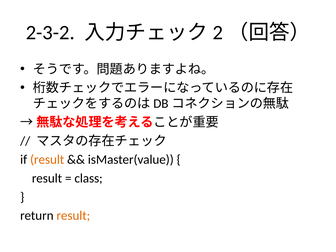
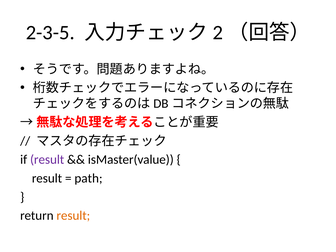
2-3-2: 2-3-2 -> 2-3-5 (50, 33)
result colour: orange -> purple (47, 160)
class: class -> path (88, 178)
